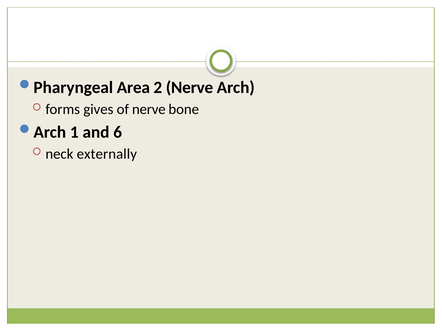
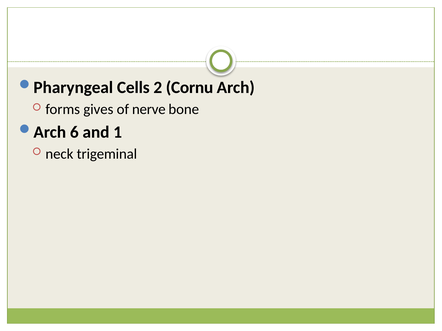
Area: Area -> Cells (133, 88)
2 Nerve: Nerve -> Cornu (190, 88)
1: 1 -> 6 (74, 132)
6: 6 -> 1 (118, 132)
externally: externally -> trigeminal (107, 154)
